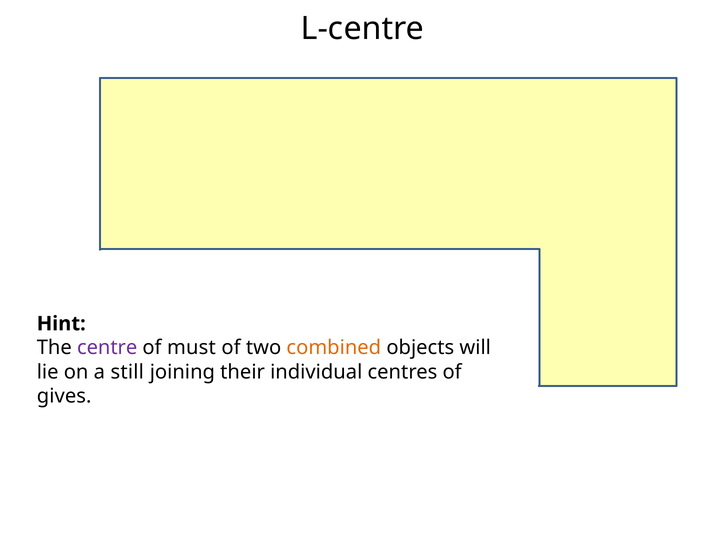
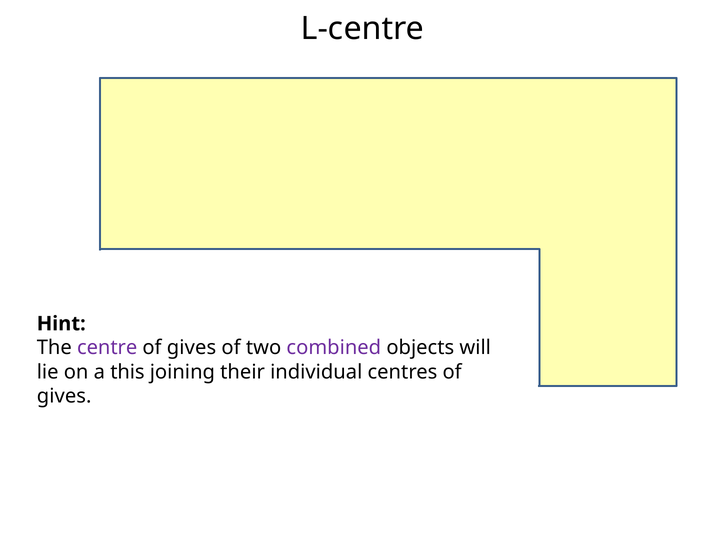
must: must -> gives (191, 348)
combined colour: orange -> purple (334, 348)
still: still -> this (127, 372)
